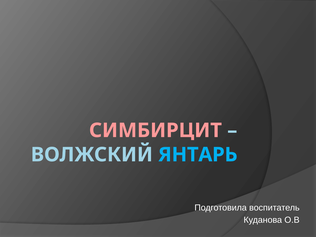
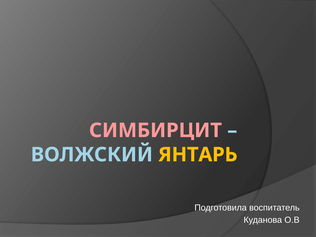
ЯНТАРЬ colour: light blue -> yellow (198, 155)
